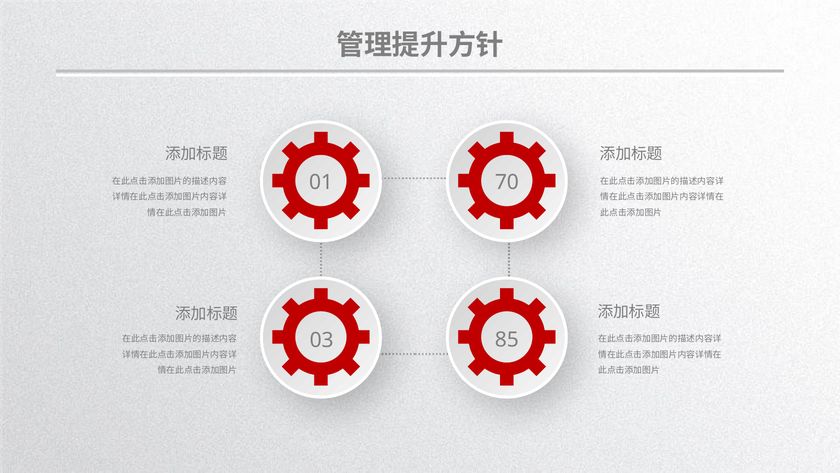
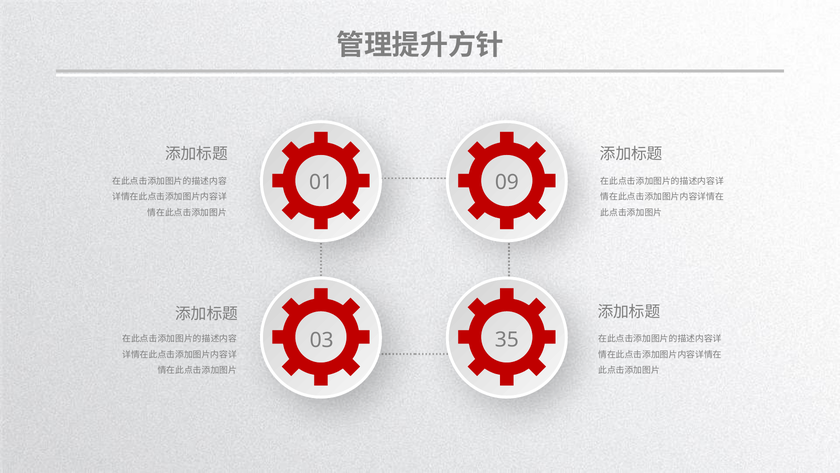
70: 70 -> 09 (507, 182)
85: 85 -> 35 (507, 340)
